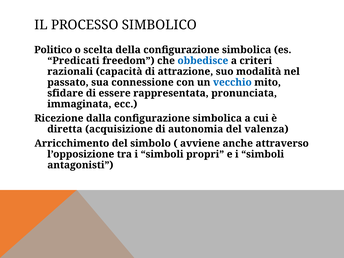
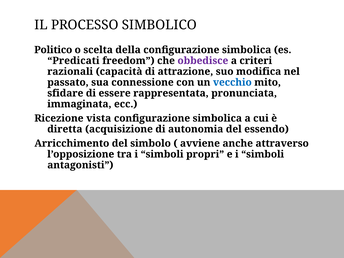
obbedisce colour: blue -> purple (203, 61)
modalità: modalità -> modifica (259, 72)
dalla: dalla -> vista (99, 118)
valenza: valenza -> essendo (267, 129)
